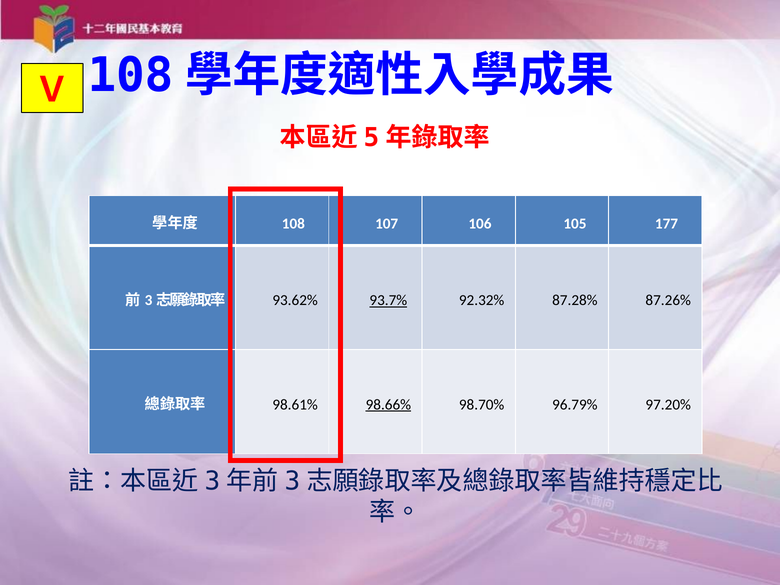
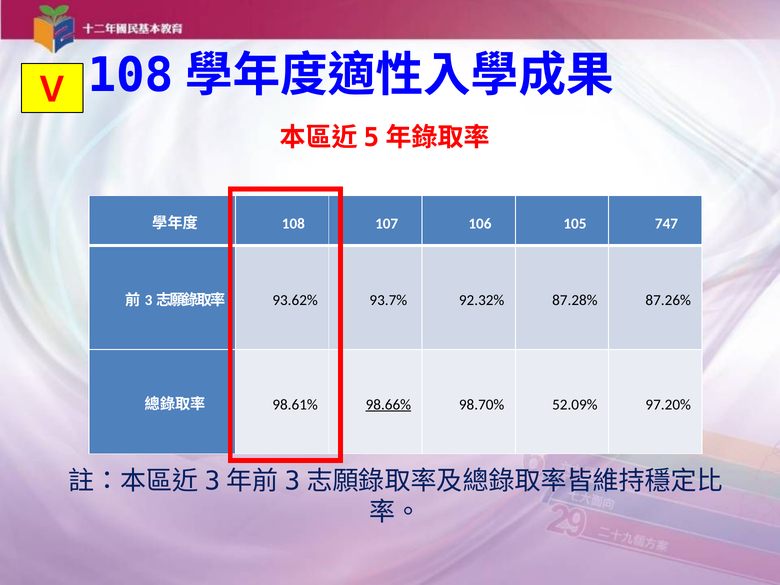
177: 177 -> 747 (666, 224)
93.7% underline: present -> none (388, 300)
96.79%: 96.79% -> 52.09% (575, 405)
